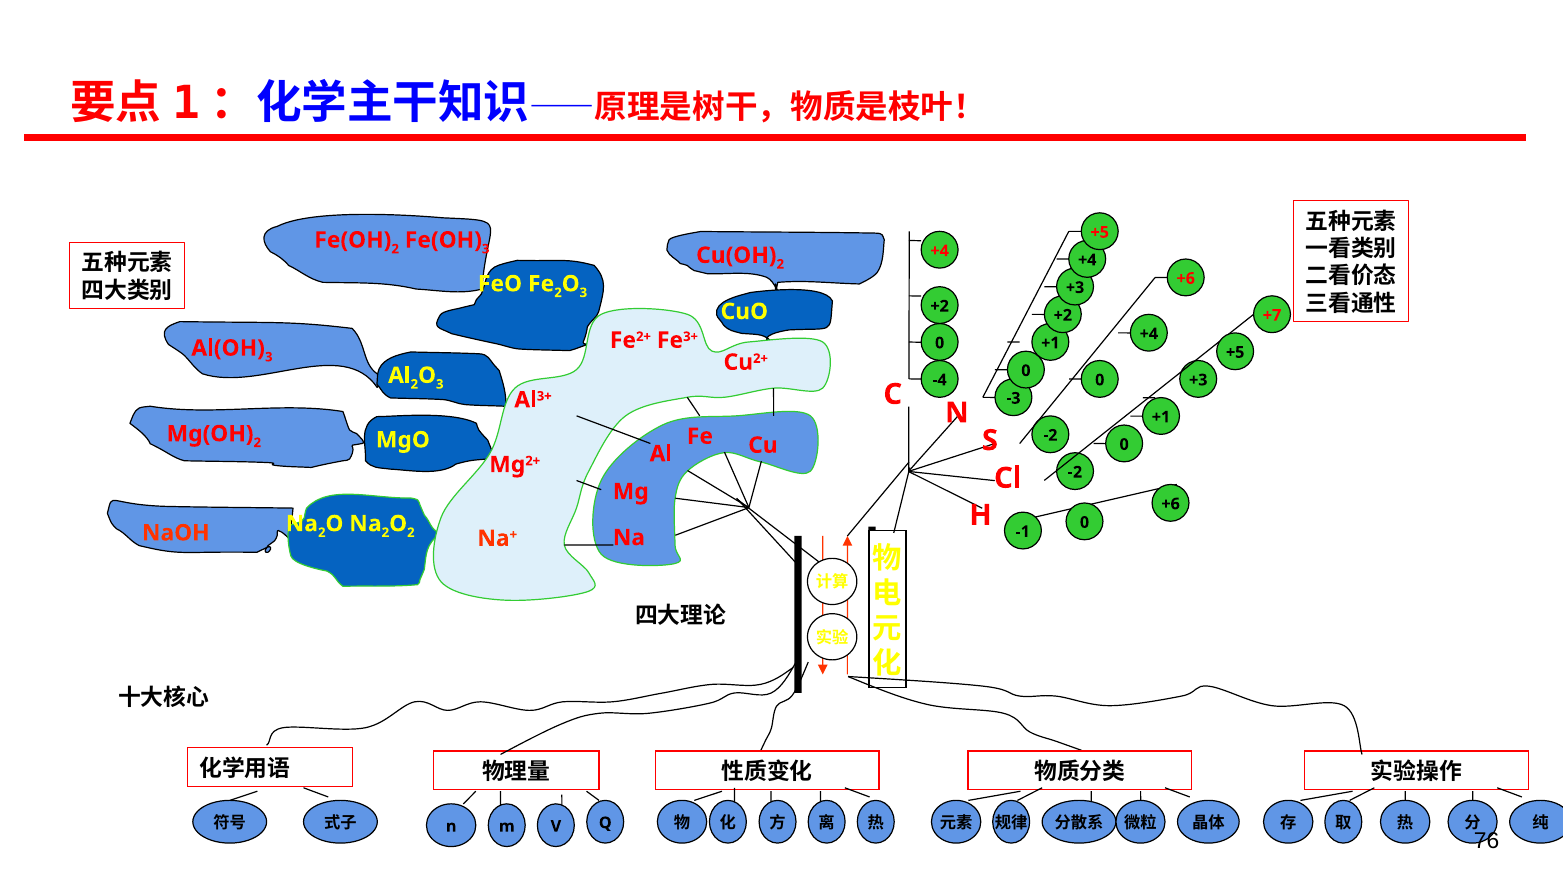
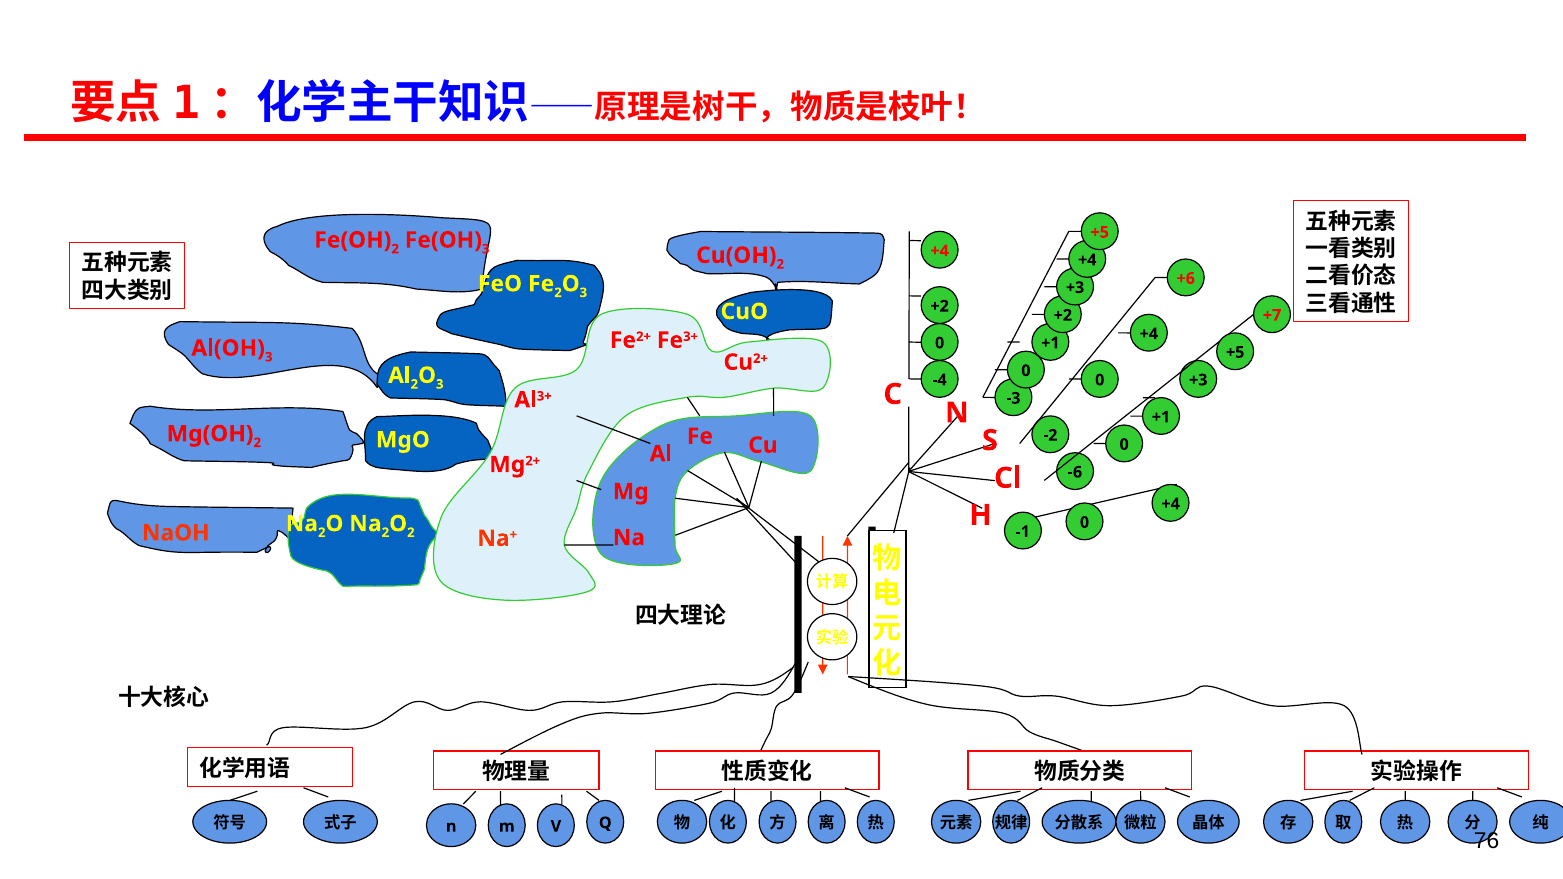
-2: -2 -> -6 (1075, 472)
+6: +6 -> +4 (1171, 504)
